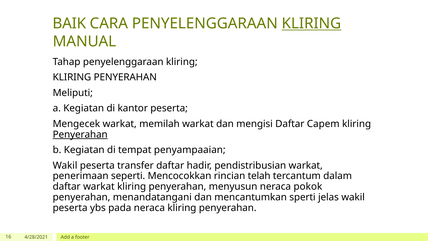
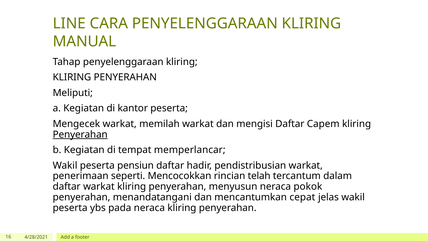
BAIK: BAIK -> LINE (69, 23)
KLIRING underline: present -> none (311, 23)
penyampaaian: penyampaaian -> memperlancar (190, 150)
transfer: transfer -> pensiun (136, 165)
sperti: sperti -> cepat (302, 197)
